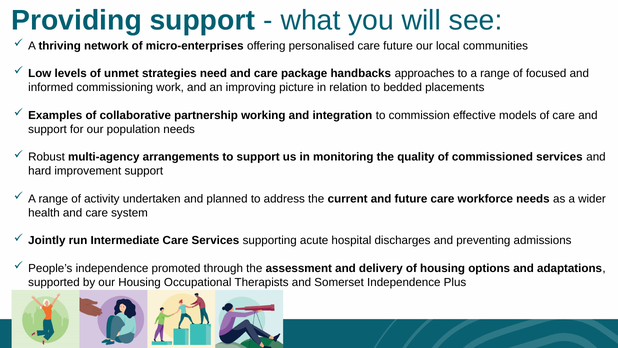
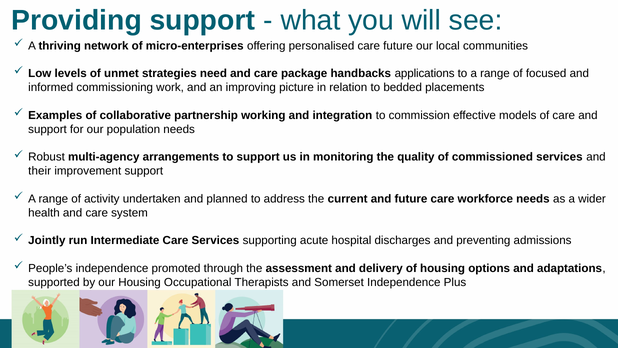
approaches: approaches -> applications (425, 73)
hard: hard -> their (40, 171)
